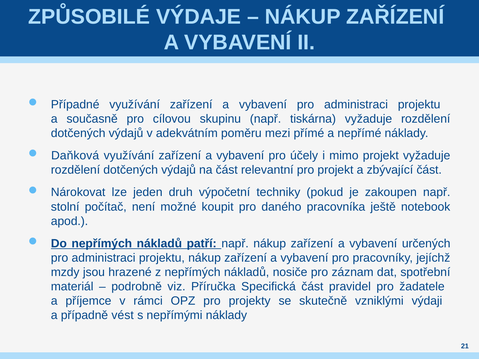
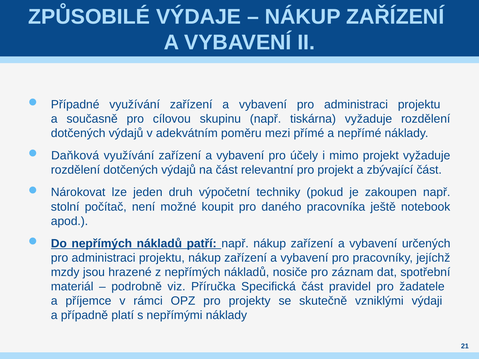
vést: vést -> platí (123, 315)
